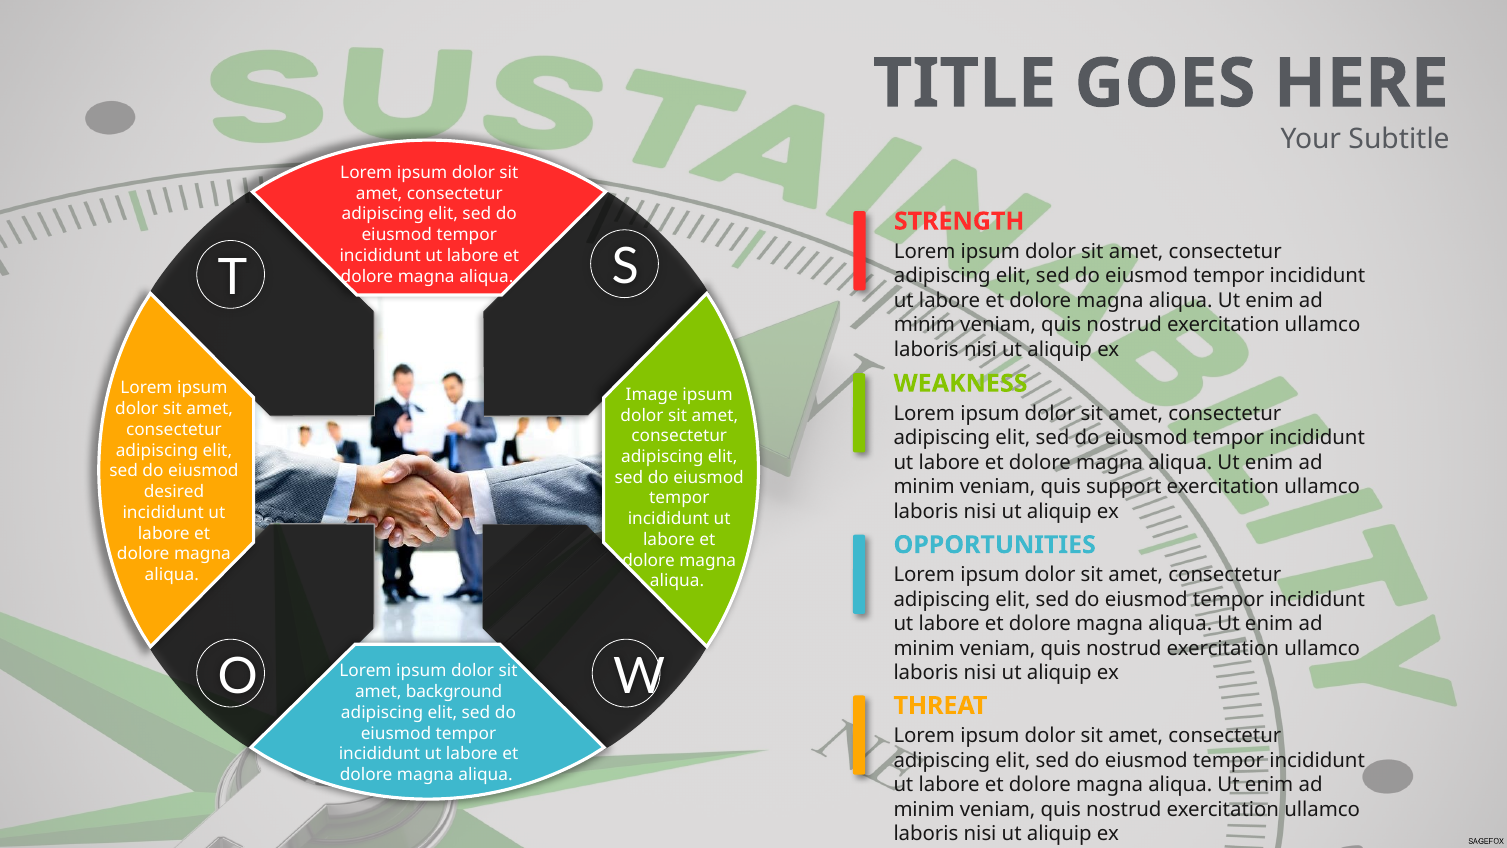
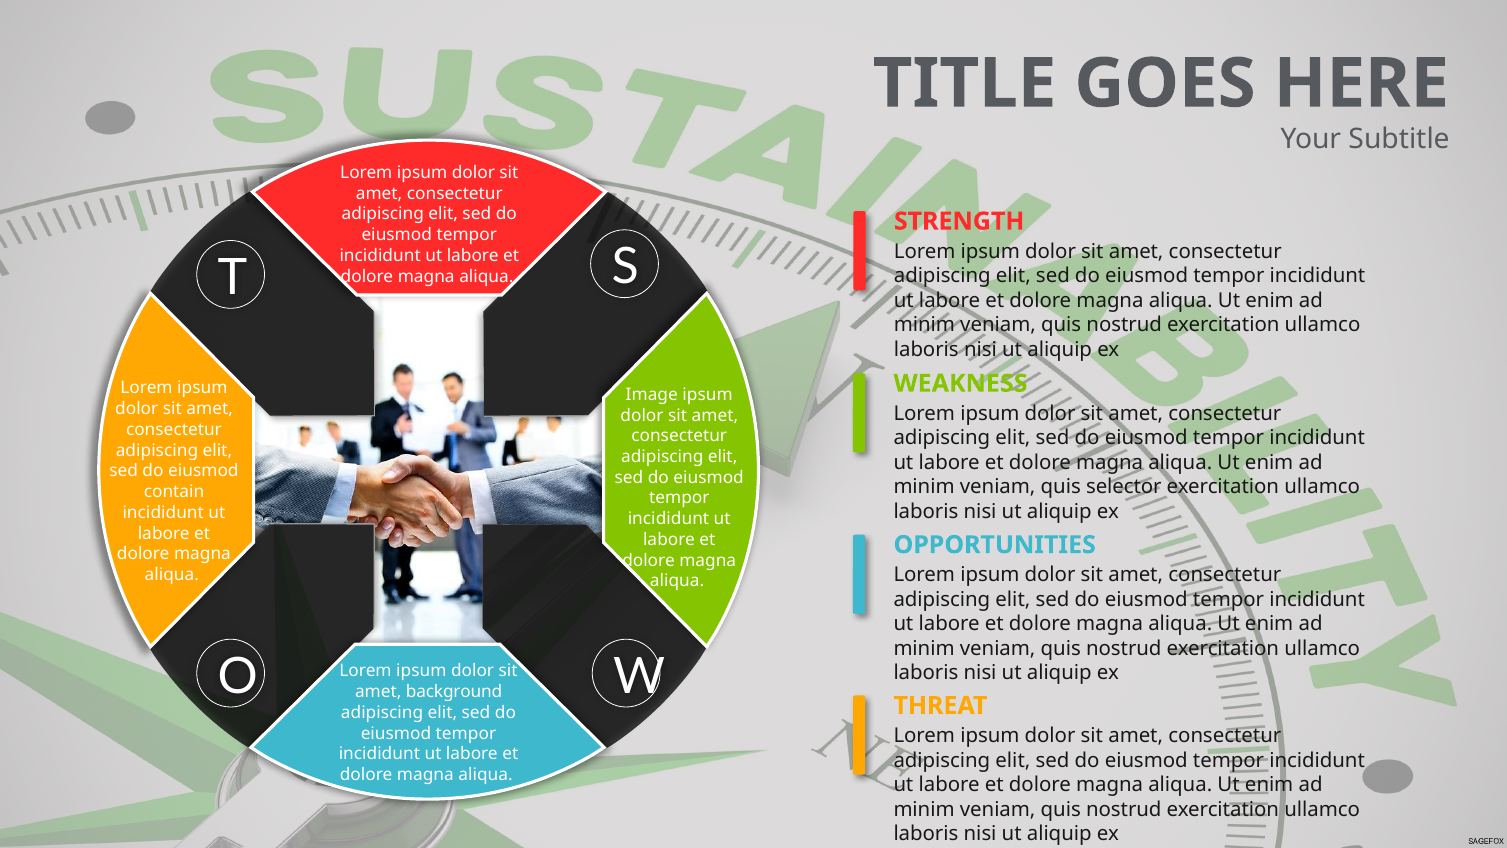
support: support -> selector (1124, 487)
desired: desired -> contain (174, 492)
